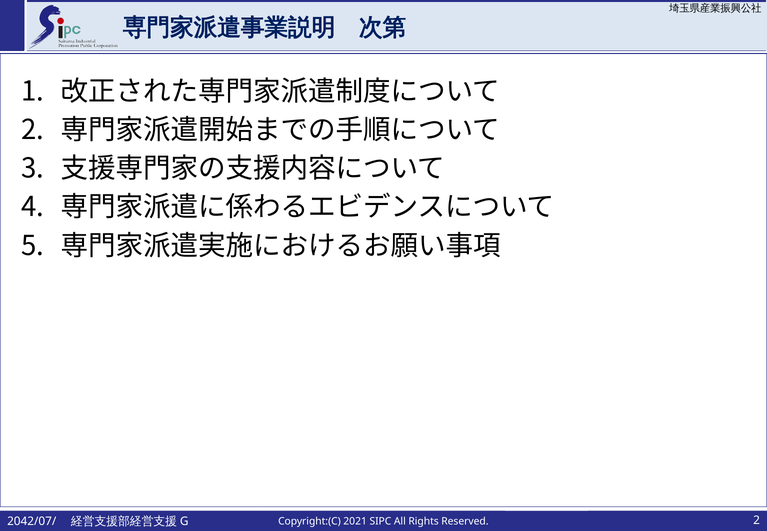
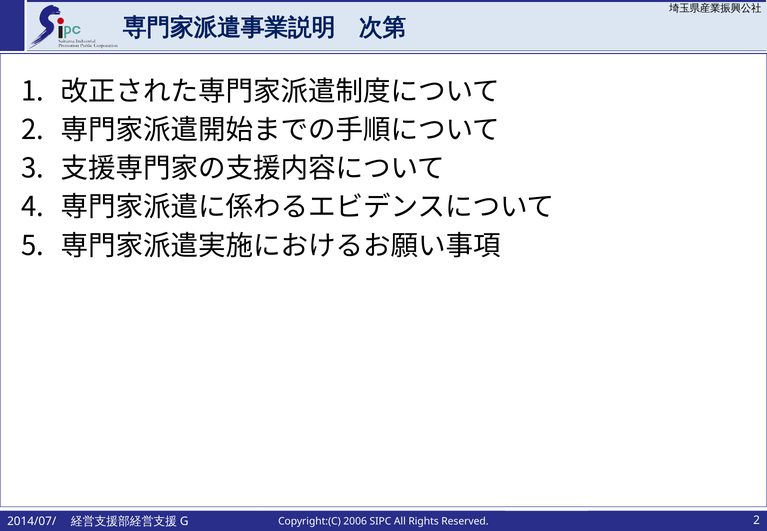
2042/07/: 2042/07/ -> 2014/07/ (32, 521)
2021: 2021 -> 2006 (355, 521)
